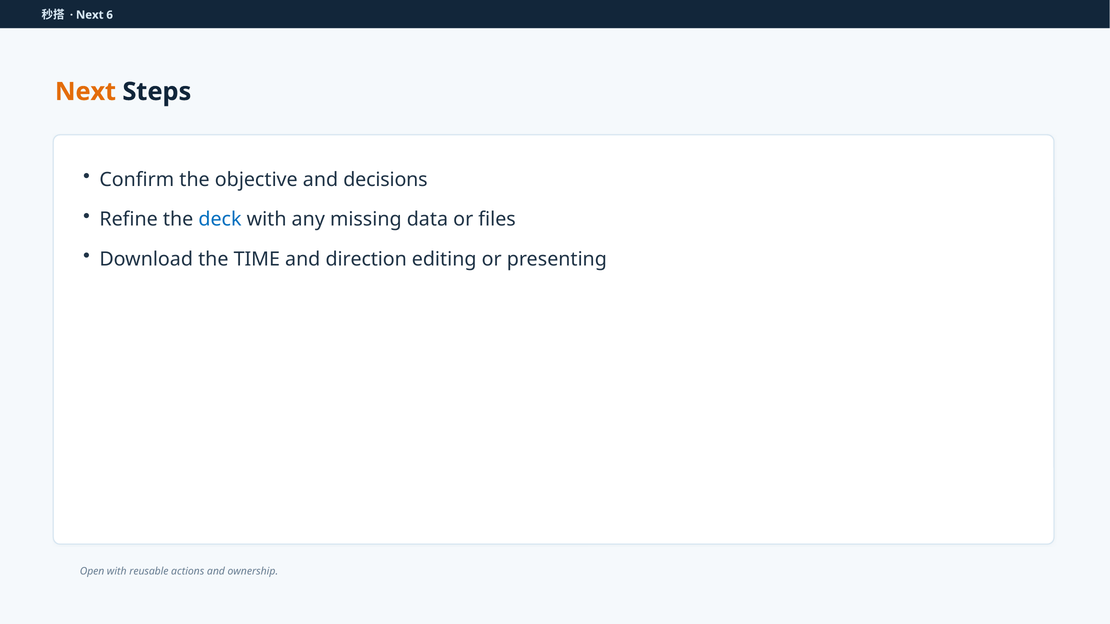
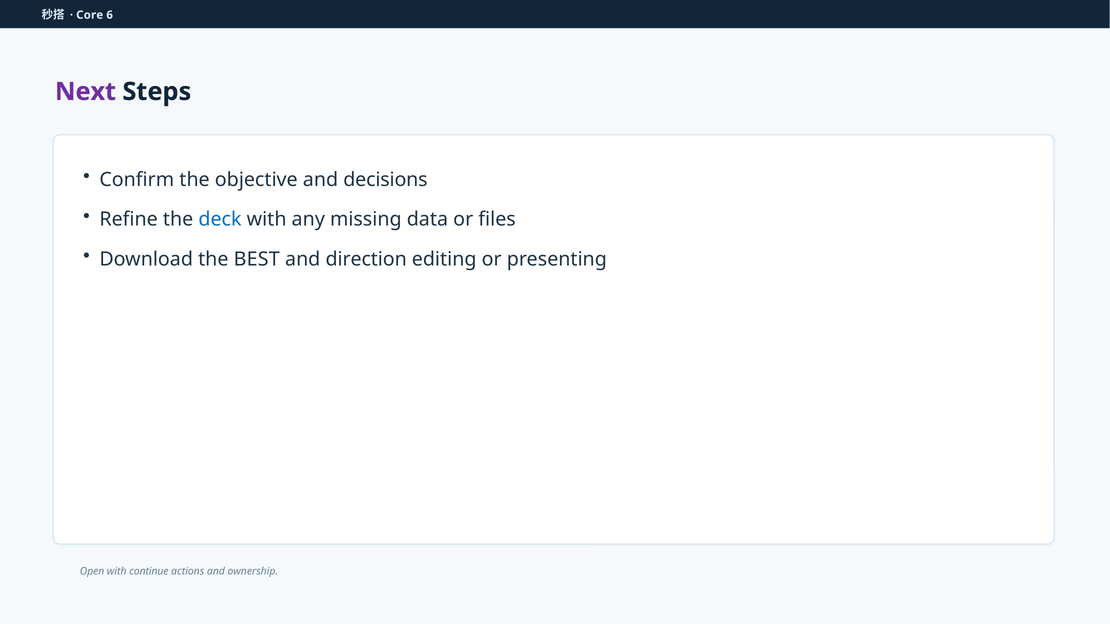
Next: Next -> Core (90, 15)
Next colour: orange -> purple (85, 92)
TIME: TIME -> BEST (257, 259)
reusable: reusable -> continue (149, 572)
